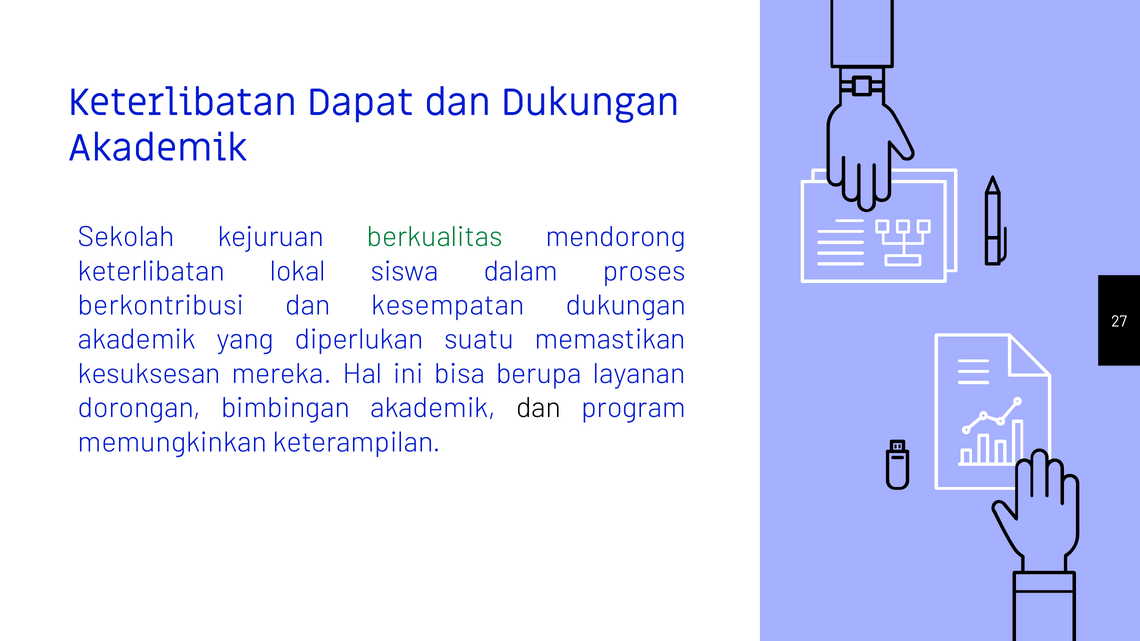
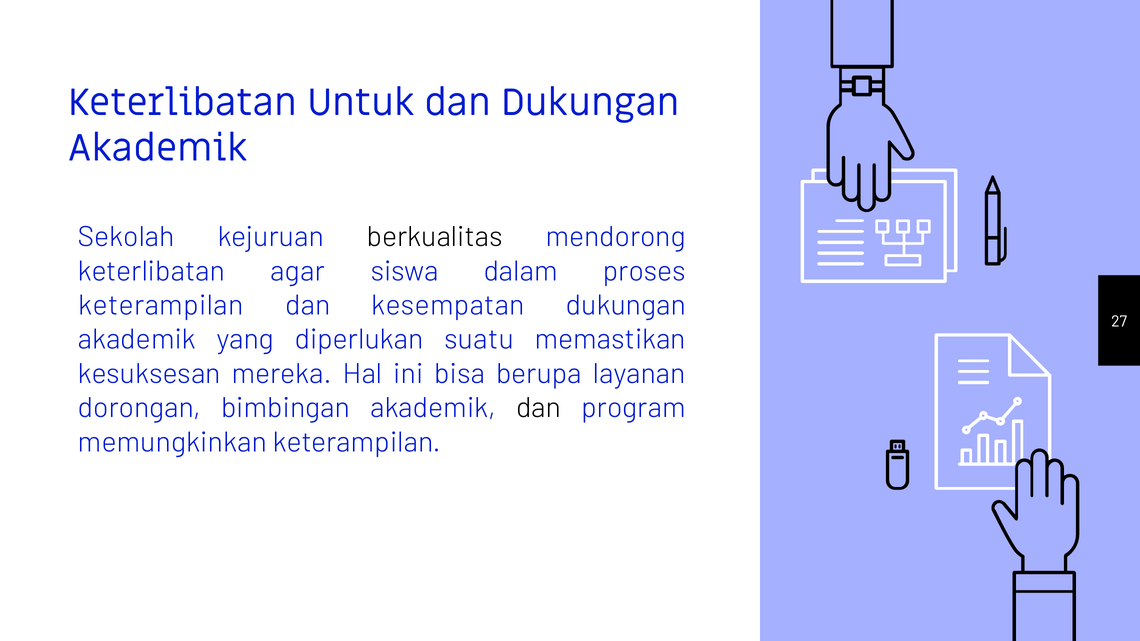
Dapat: Dapat -> Untuk (361, 103)
berkualitas colour: green -> black (435, 237)
lokal: lokal -> agar (298, 271)
berkontribusi: berkontribusi -> keterampilan (161, 306)
